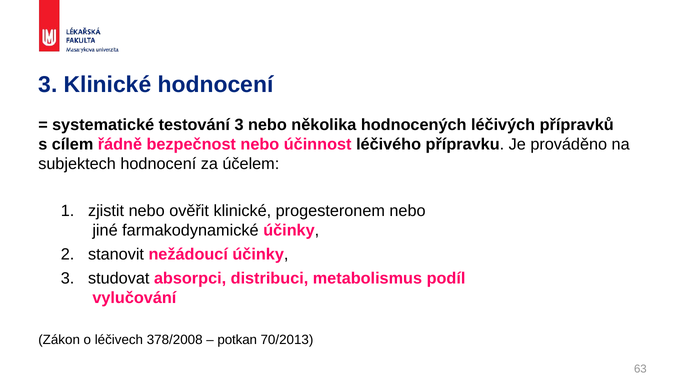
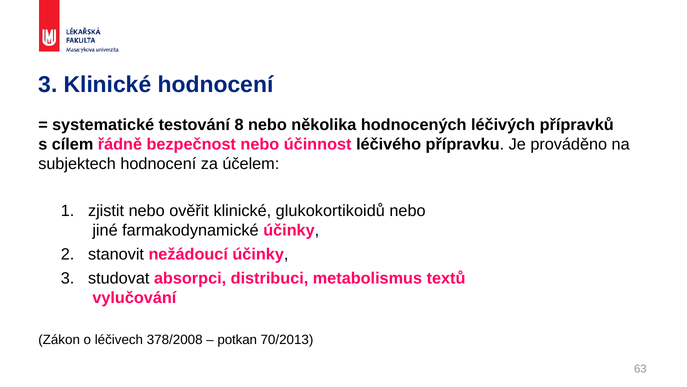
testování 3: 3 -> 8 (239, 125)
progesteronem: progesteronem -> glukokortikoidů (330, 211)
podíl: podíl -> textů (446, 278)
